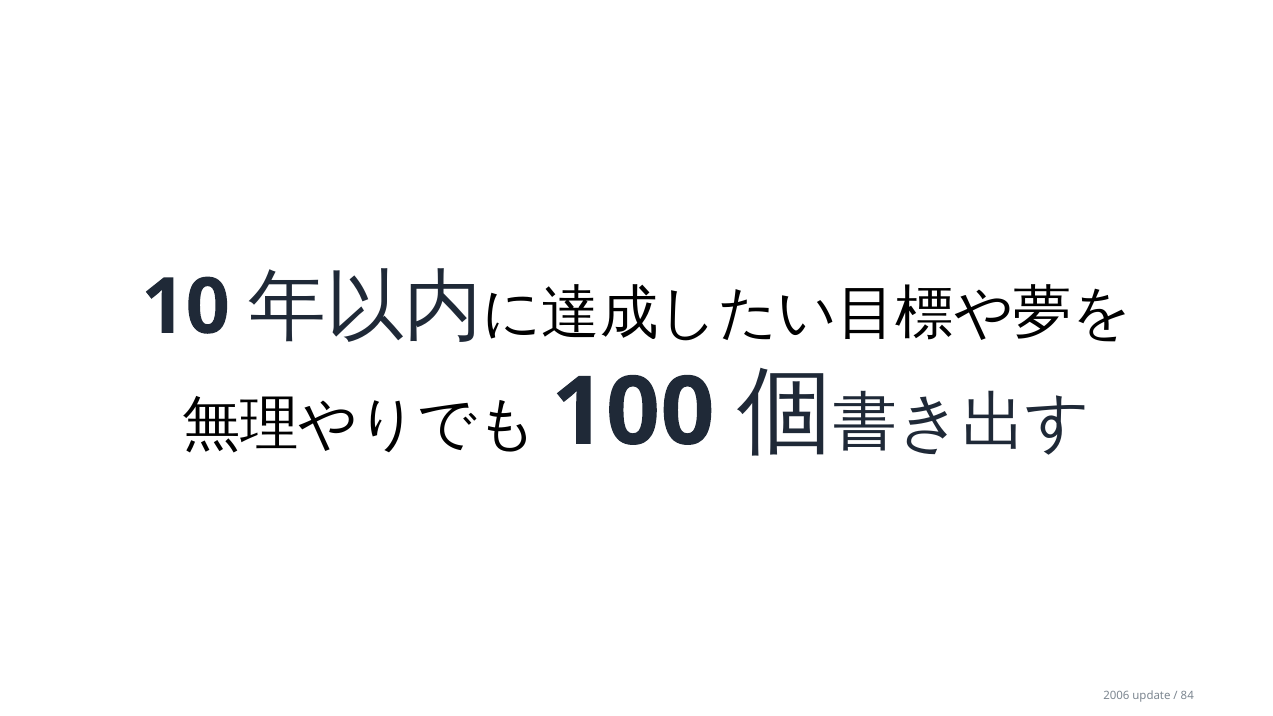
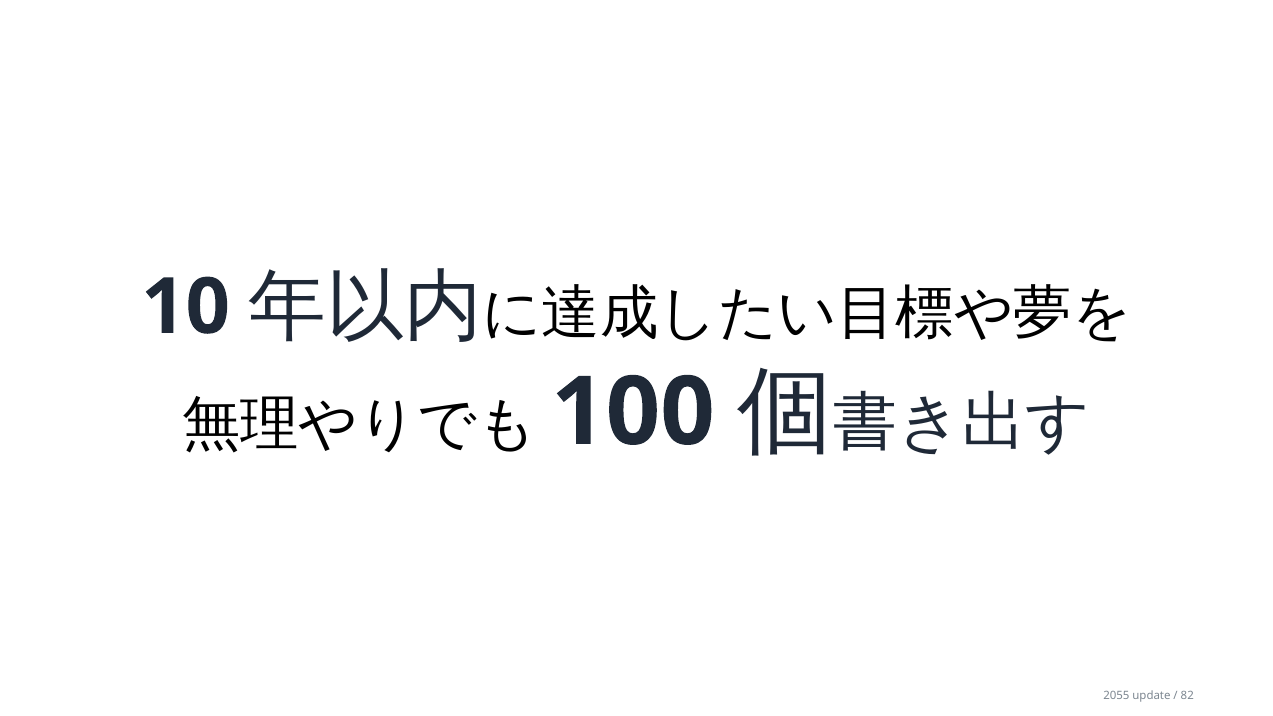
2006: 2006 -> 2055 (1116, 696)
84: 84 -> 82 (1187, 696)
